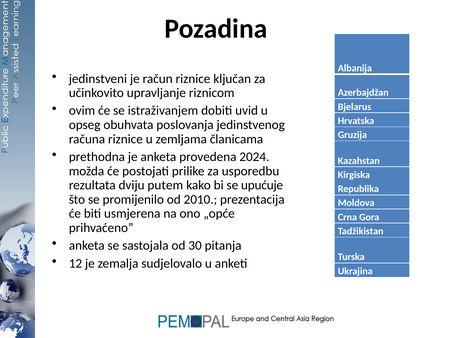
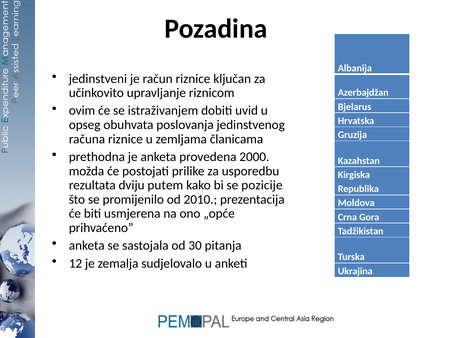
2024: 2024 -> 2000 (254, 157)
upućuje: upućuje -> pozicije (262, 185)
